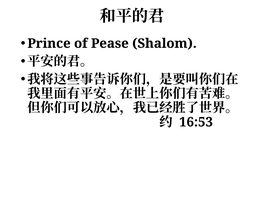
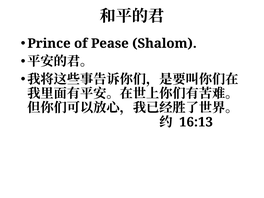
16:53: 16:53 -> 16:13 (196, 122)
